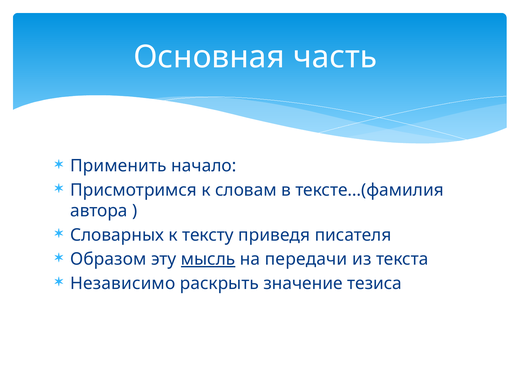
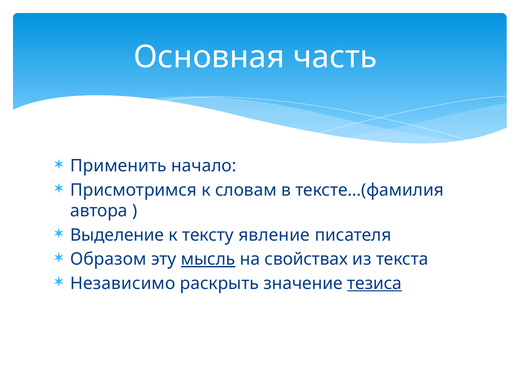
Словарных: Словарных -> Выделение (117, 235)
приведя: приведя -> явление (274, 235)
передачи: передачи -> свойствах (306, 259)
тезиса underline: none -> present (375, 284)
